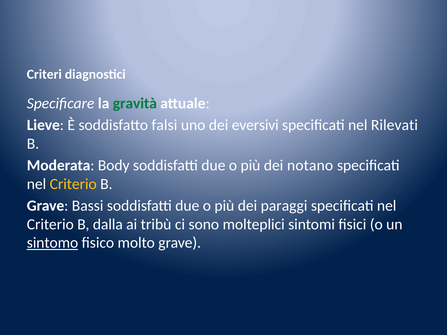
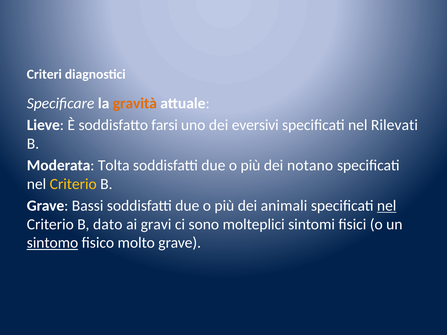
gravità colour: green -> orange (135, 103)
falsi: falsi -> farsi (165, 125)
Body: Body -> Tolta (114, 165)
paraggi: paraggi -> animali (284, 206)
nel underline: none -> present (387, 206)
dalla: dalla -> dato (108, 224)
tribù: tribù -> gravi (156, 224)
